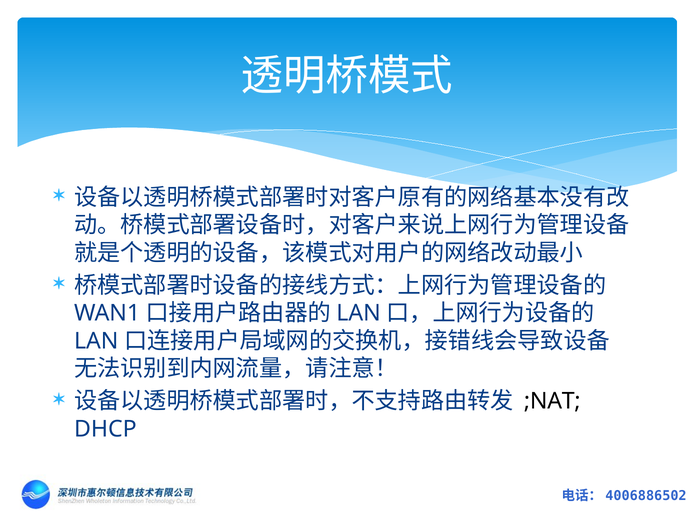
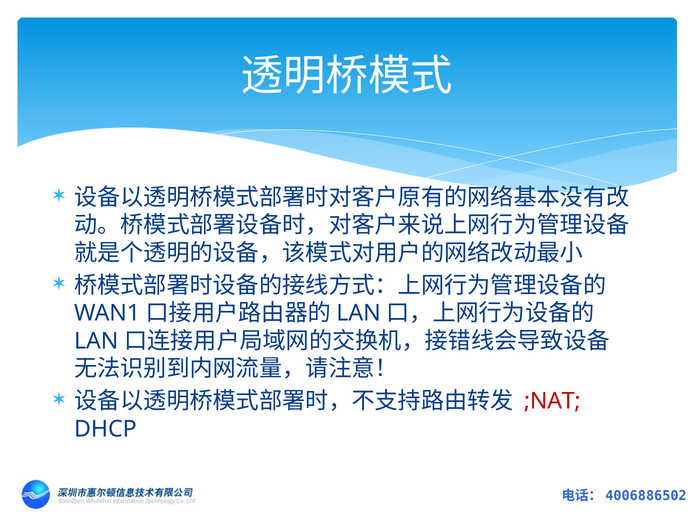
;NAT colour: black -> red (552, 401)
